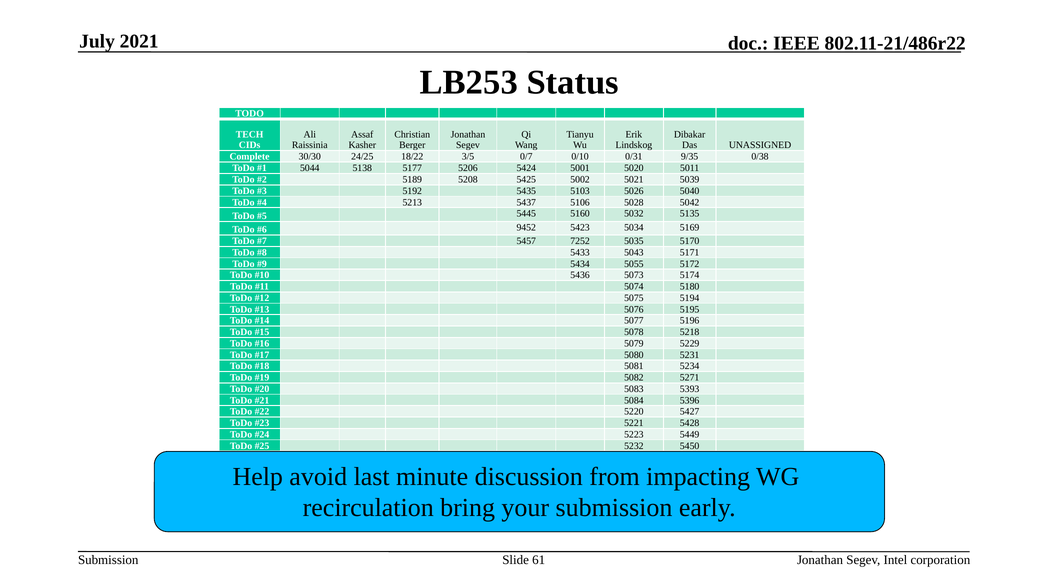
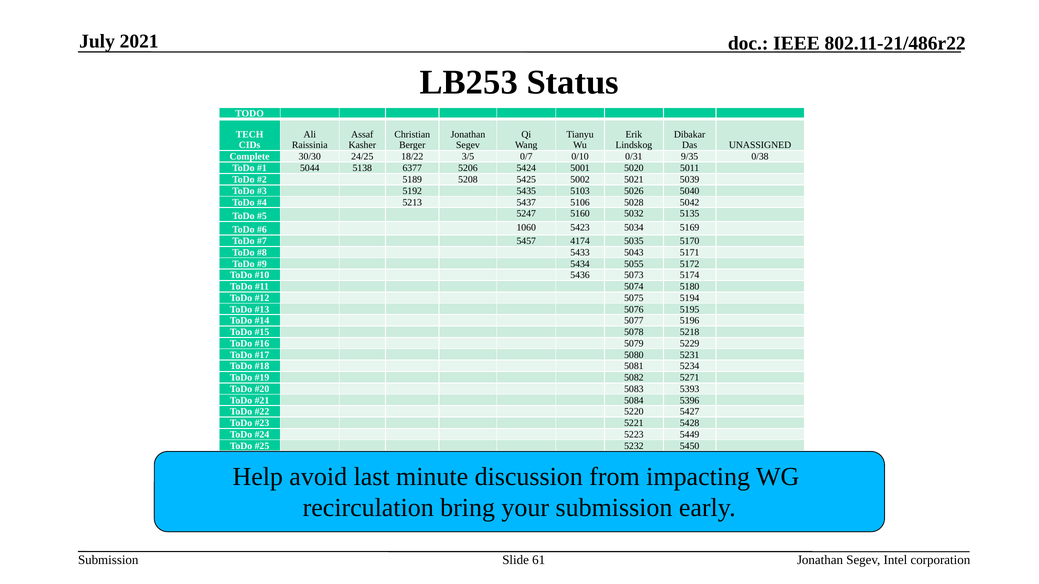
5177: 5177 -> 6377 (412, 168)
5445: 5445 -> 5247 (526, 214)
9452: 9452 -> 1060 (526, 228)
7252: 7252 -> 4174 (580, 241)
